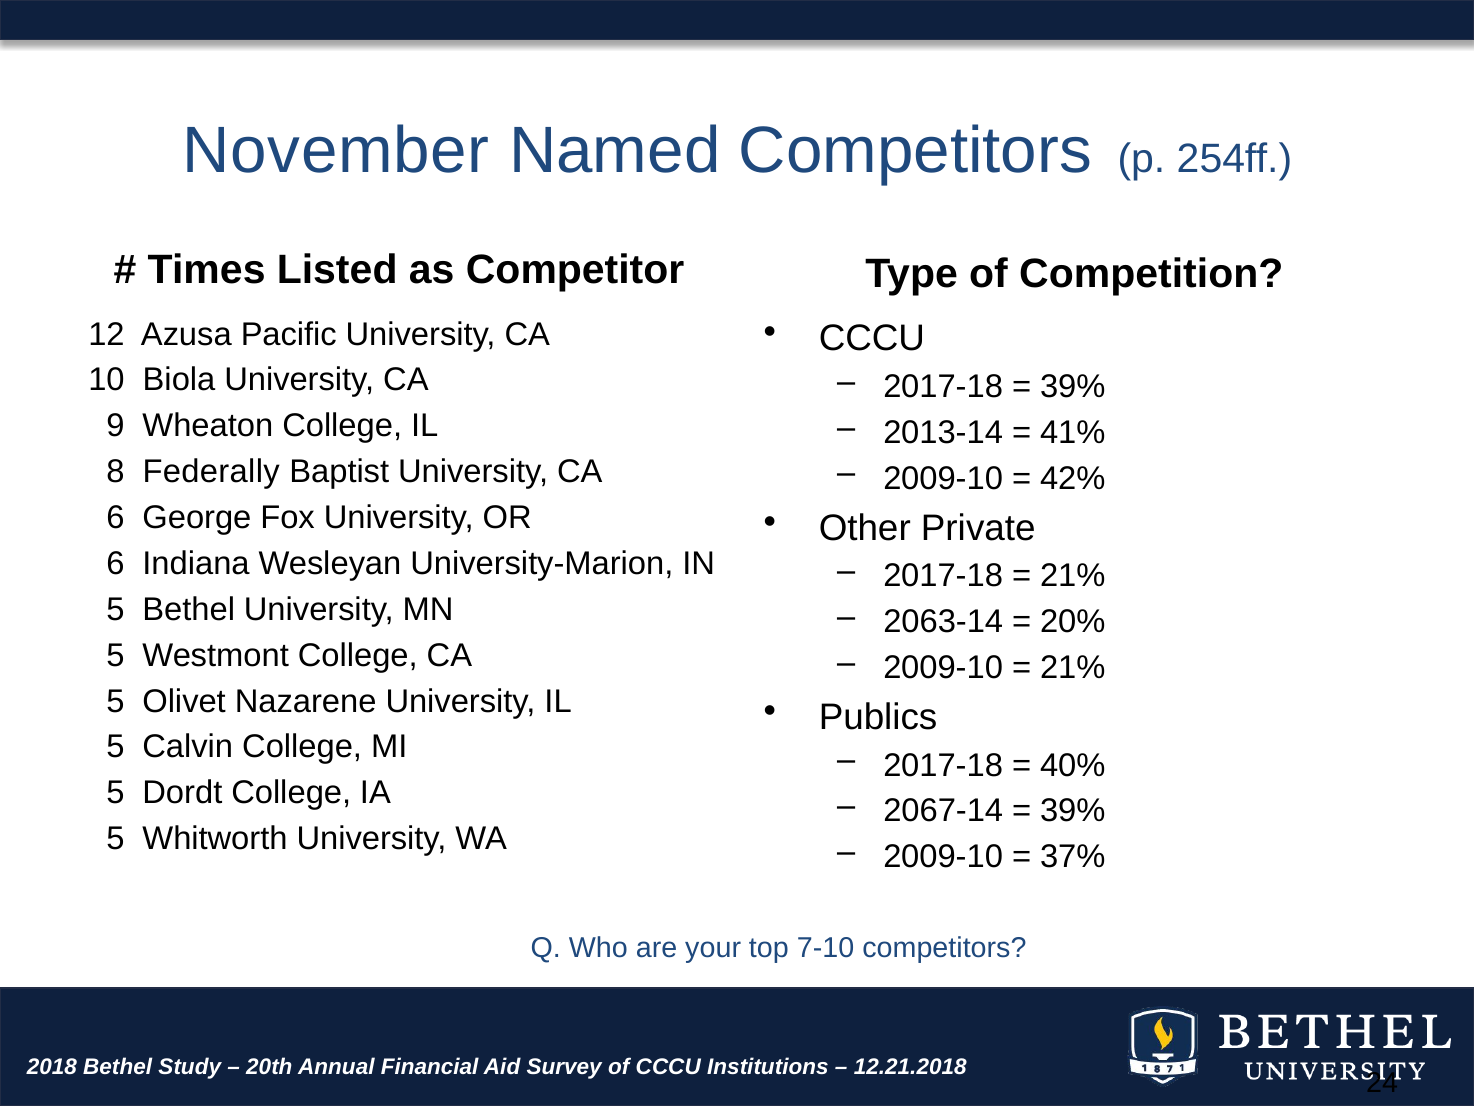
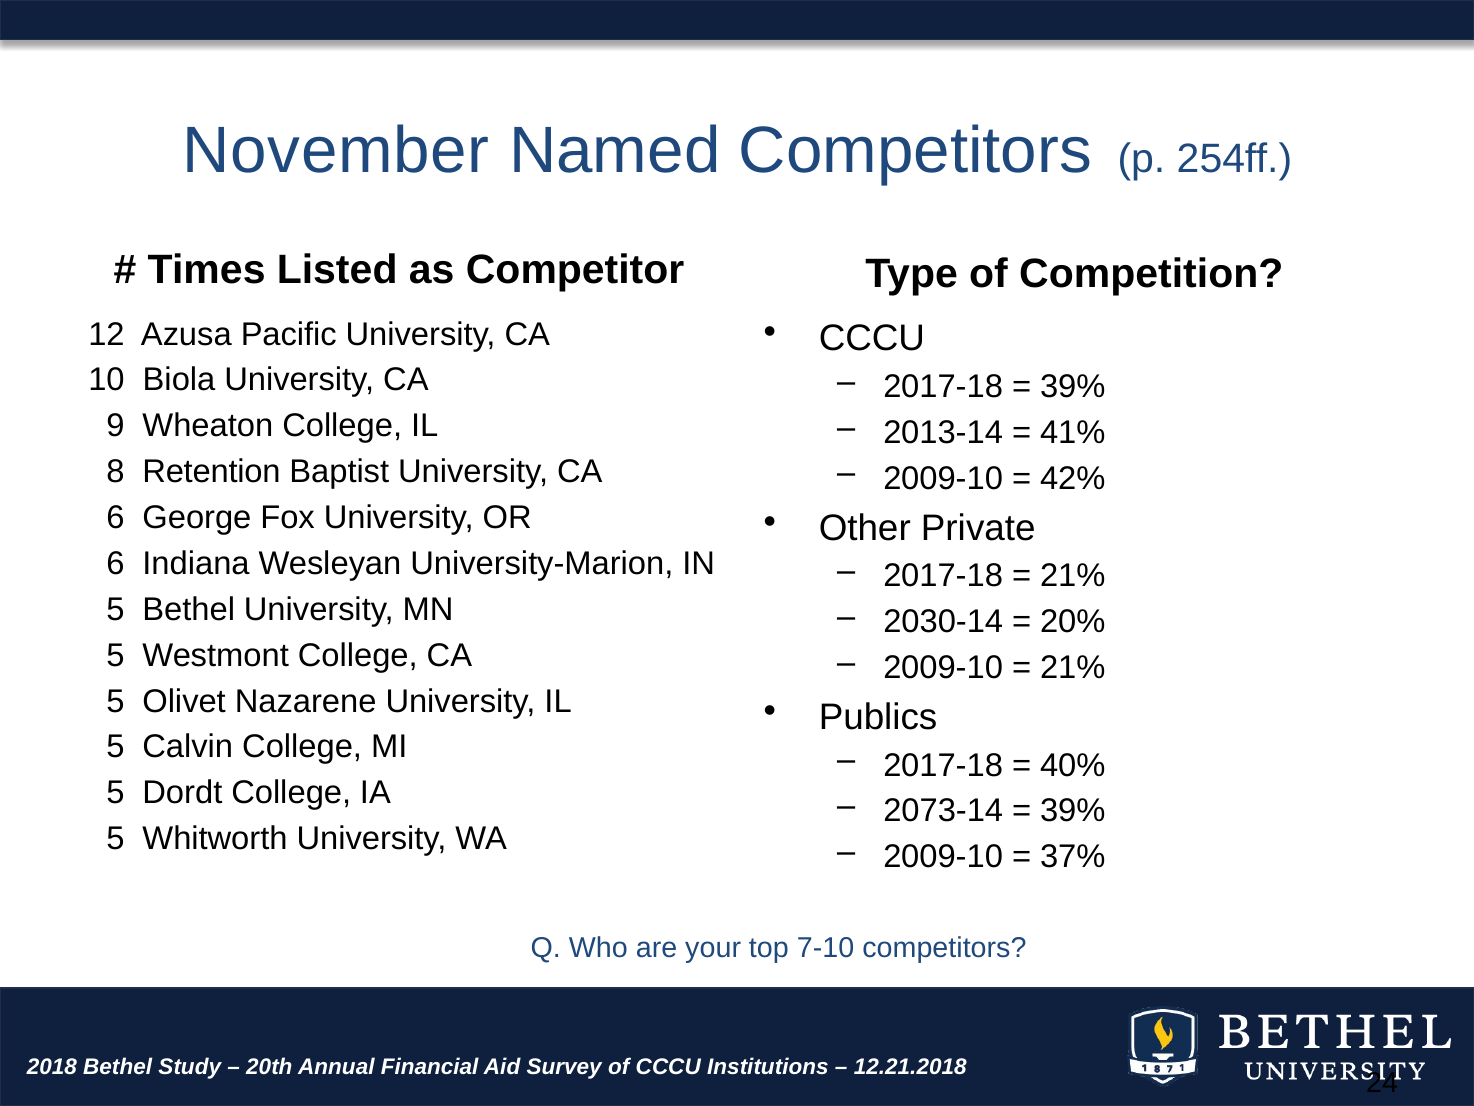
Federally: Federally -> Retention (211, 472)
2063-14: 2063-14 -> 2030-14 (943, 622)
2067-14: 2067-14 -> 2073-14 (943, 811)
